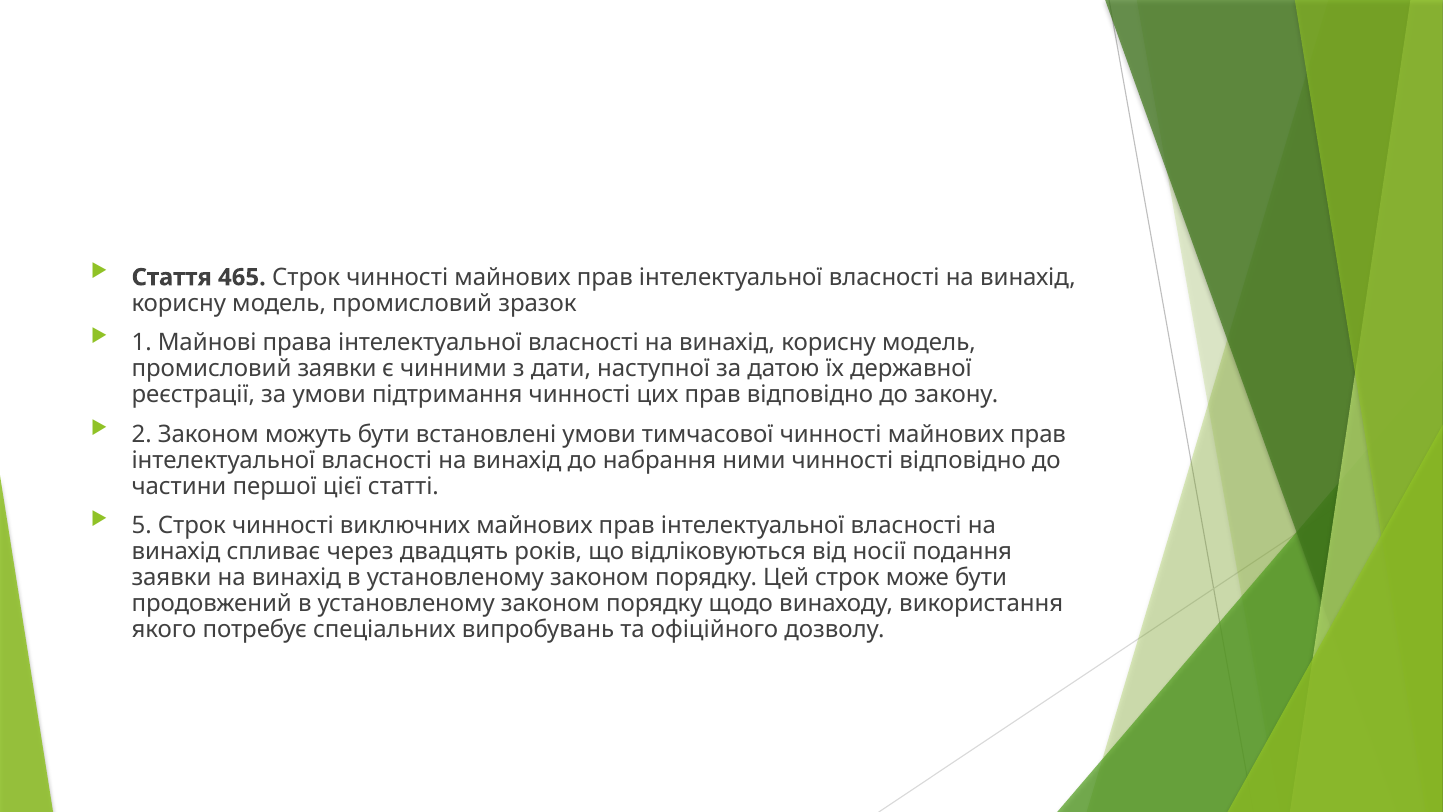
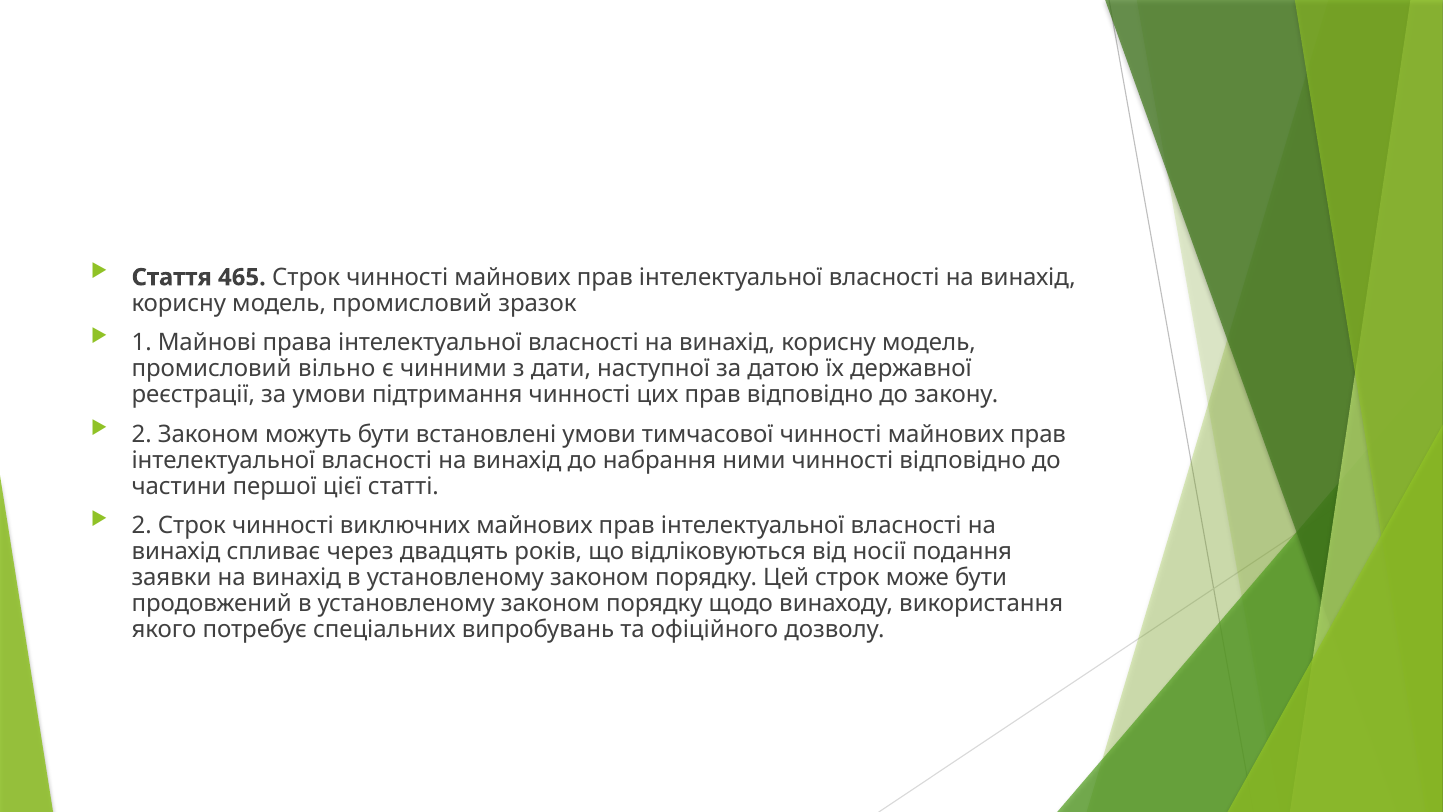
промисловий заявки: заявки -> вільно (337, 369)
5: 5 -> 2 (142, 525)
